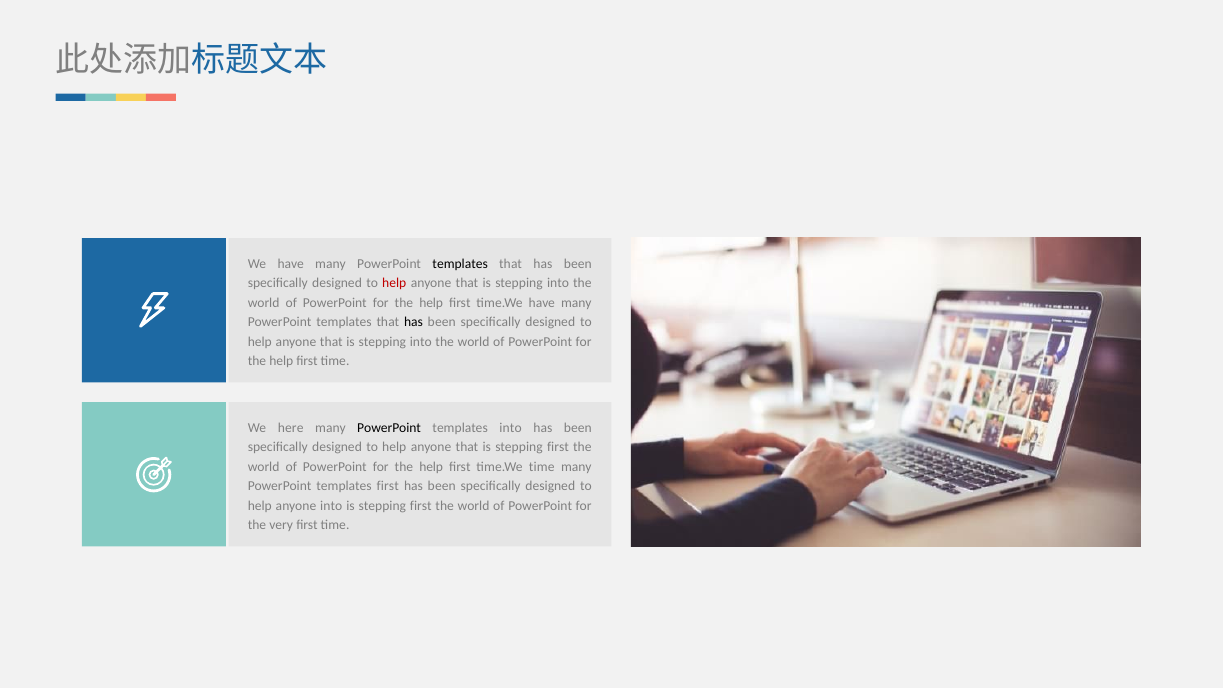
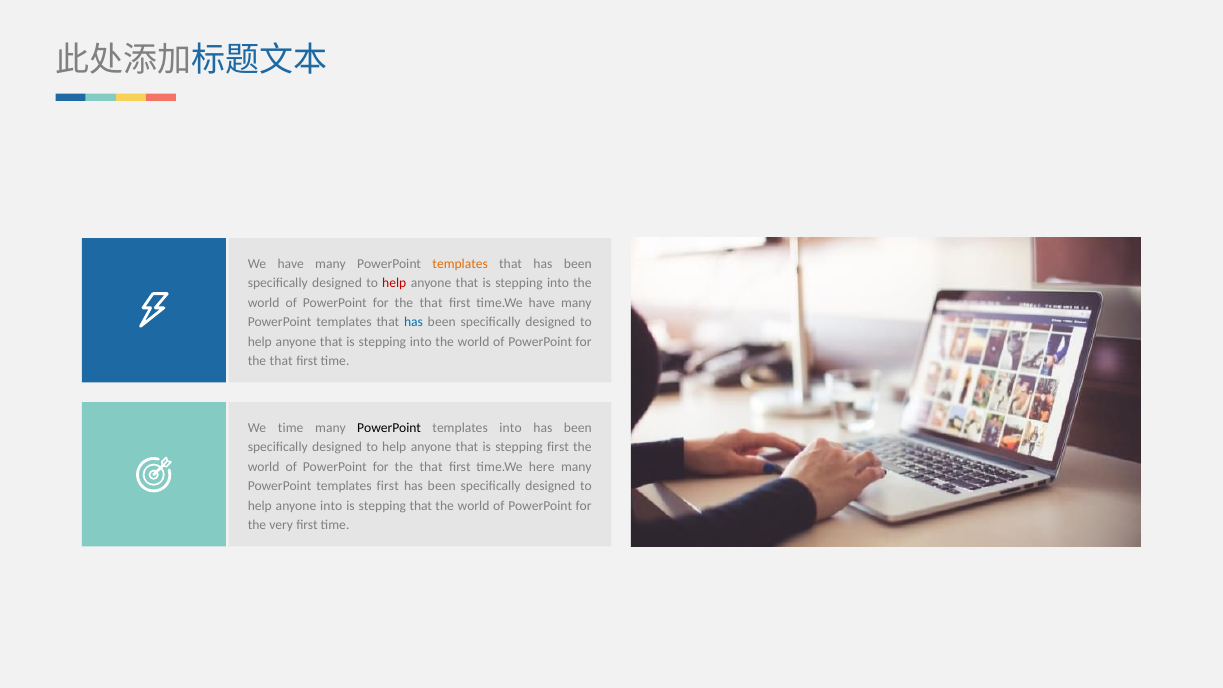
templates colour: black -> orange (460, 264)
help: help -> that (431, 303)
has colour: black -> blue (414, 322)
help: help -> that (281, 361)
We here: here -> time (291, 428)
help: help -> that (431, 467)
time.We time: time -> here (542, 467)
first: first -> that (421, 506)
